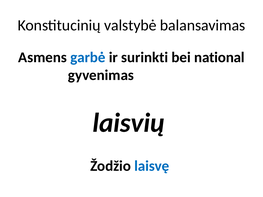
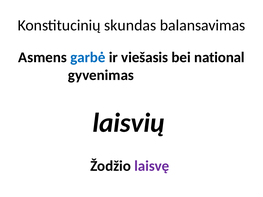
valstybė: valstybė -> skundas (130, 25)
surinkti: surinkti -> viešasis (145, 57)
laisvę colour: blue -> purple (152, 166)
